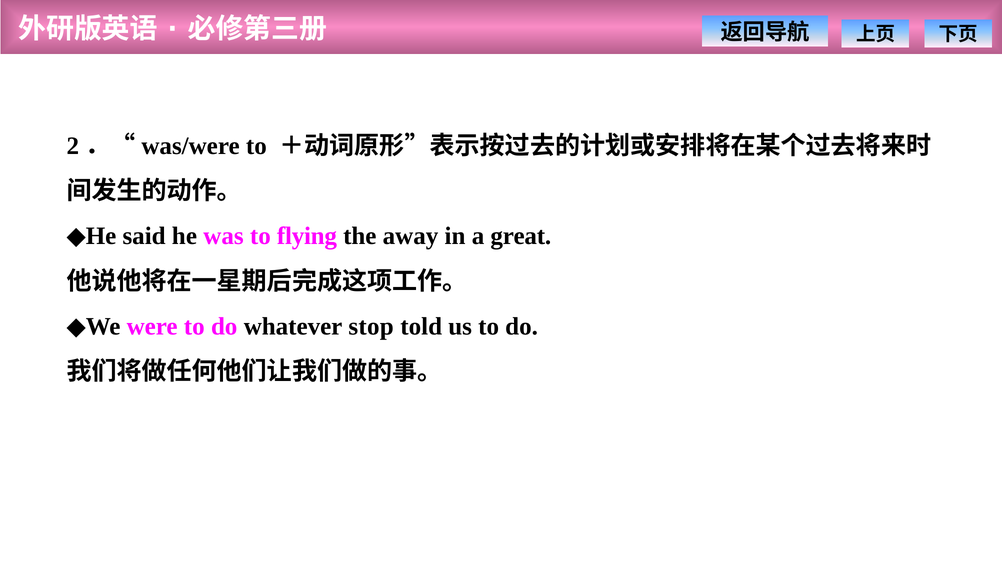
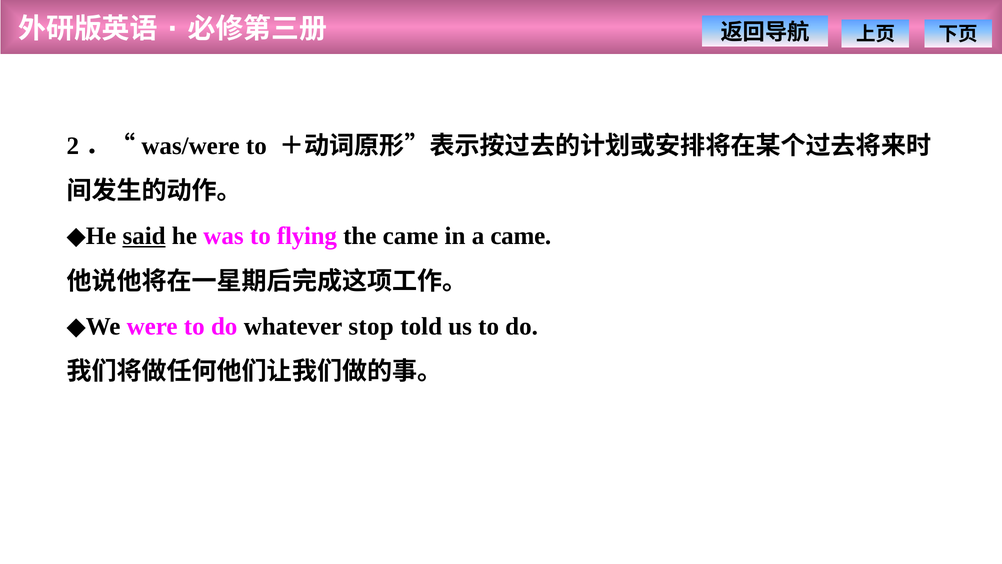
said underline: none -> present (144, 236)
the away: away -> came (410, 236)
a great: great -> came (521, 236)
